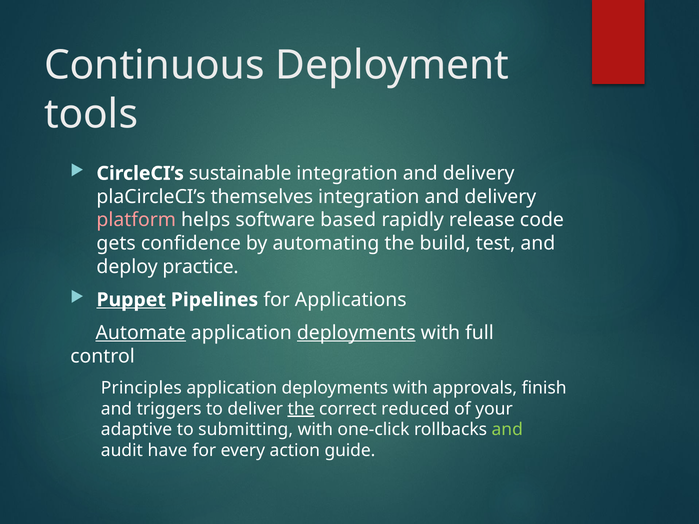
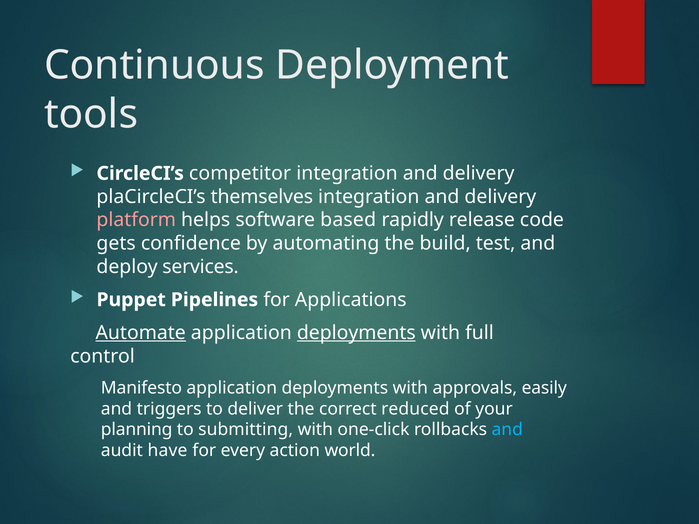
sustainable: sustainable -> competitor (240, 173)
practice: practice -> services (201, 267)
Puppet underline: present -> none (131, 300)
Principles: Principles -> Manifesto (141, 388)
finish: finish -> easily (544, 388)
the underline: present -> none (301, 409)
adaptive: adaptive -> planning (137, 430)
and colour: light green -> light blue (507, 430)
guide: guide -> world (350, 451)
